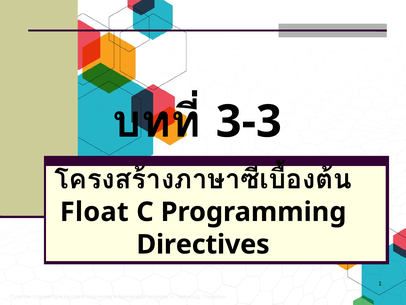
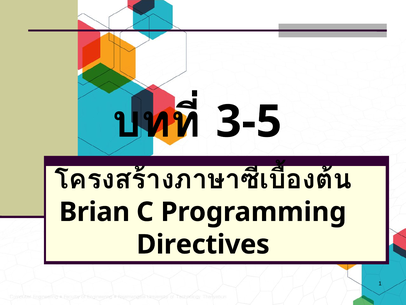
3-3: 3-3 -> 3-5 (249, 122)
Float: Float -> Brian (95, 212)
